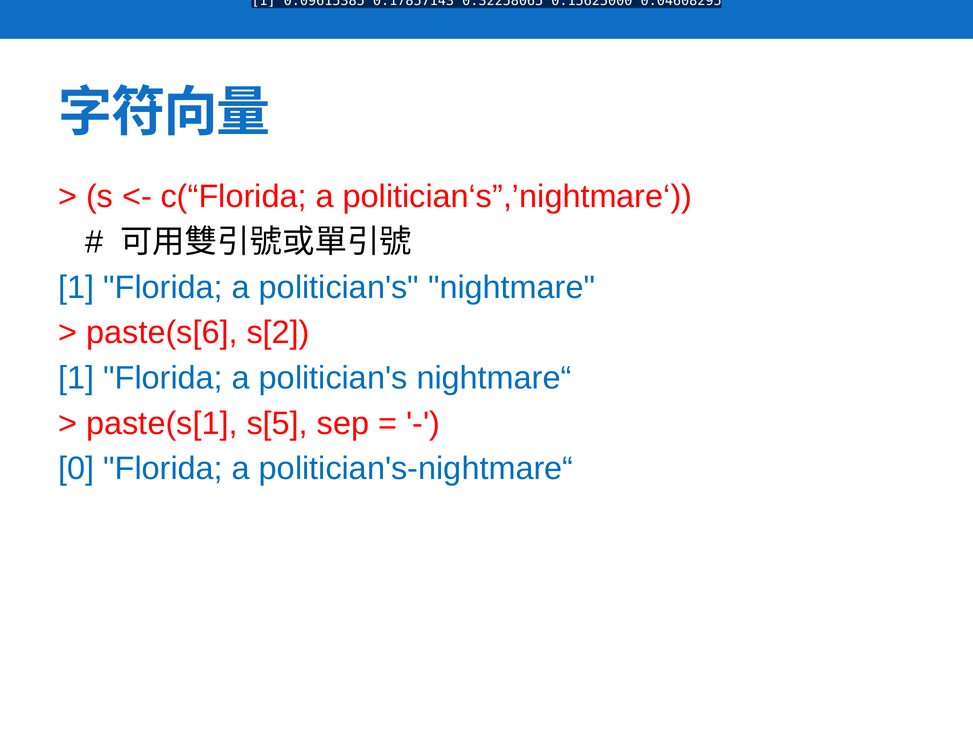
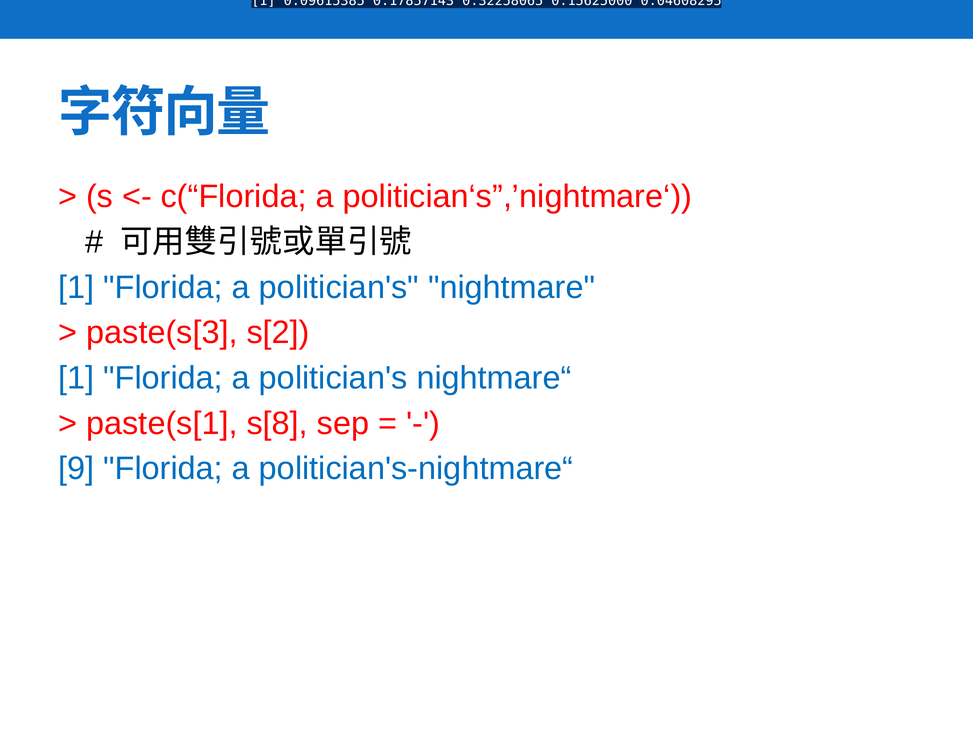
paste(s[6: paste(s[6 -> paste(s[3 (162, 333)
s[5: s[5 -> s[8 (277, 424)
0: 0 -> 9 (76, 469)
